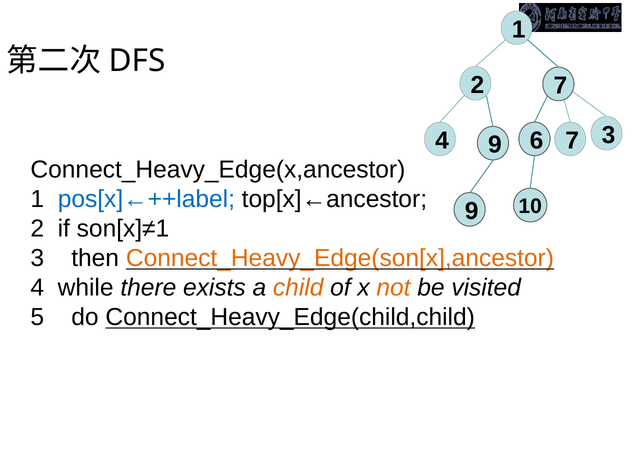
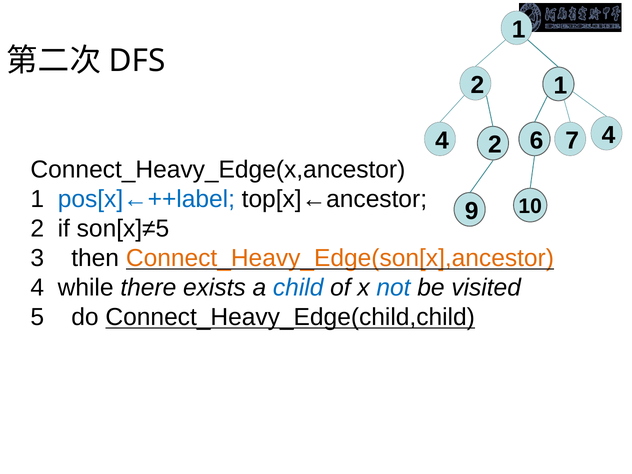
2 7: 7 -> 1 (560, 86)
4 9: 9 -> 2 (495, 145)
7 3: 3 -> 4 (609, 135)
son[x]≠1: son[x]≠1 -> son[x]≠5 (123, 229)
child colour: orange -> blue (298, 288)
not colour: orange -> blue (393, 288)
